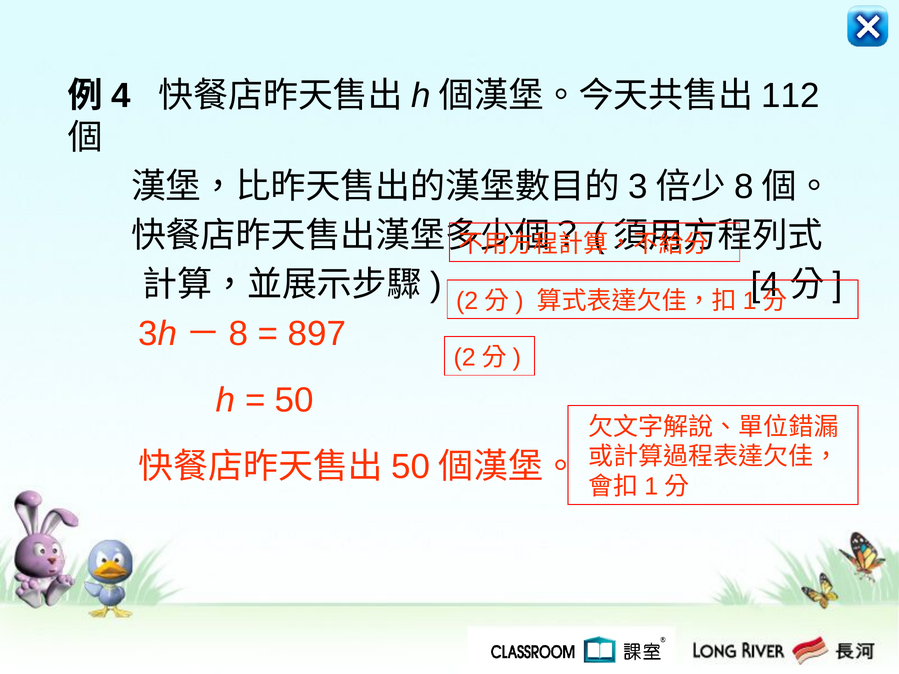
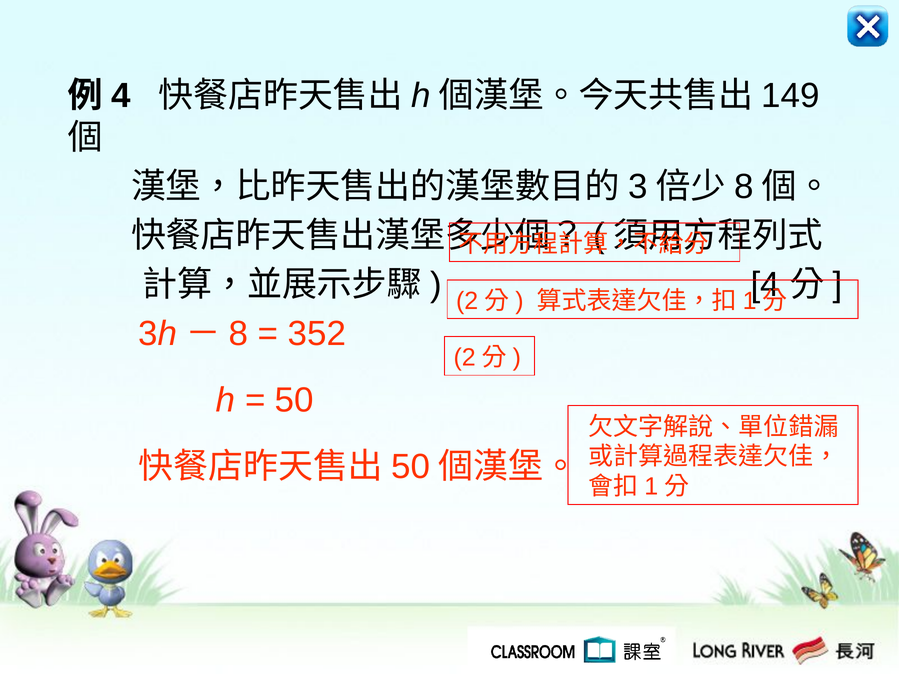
112: 112 -> 149 (791, 96)
897: 897 -> 352 (317, 334)
